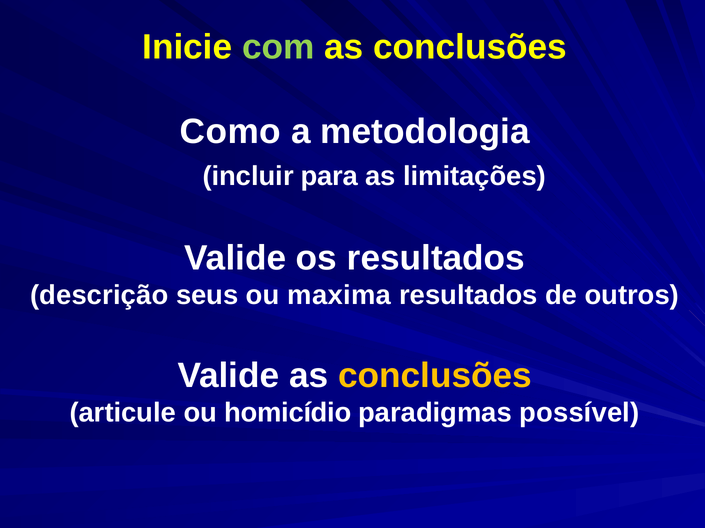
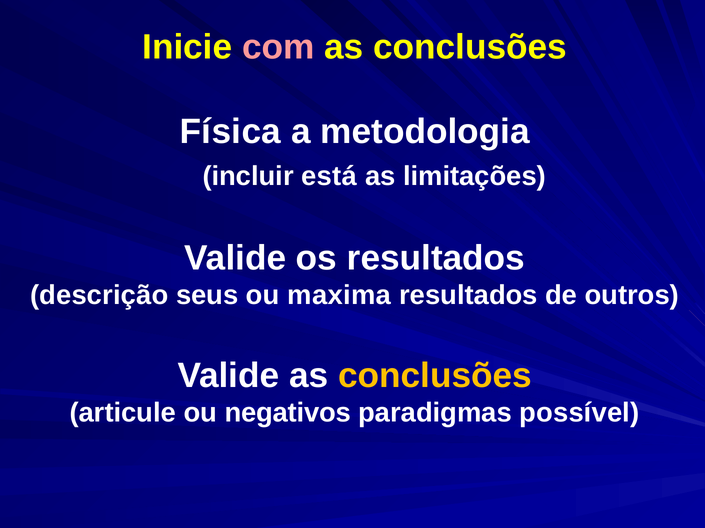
com colour: light green -> pink (278, 47)
Como: Como -> Física (230, 132)
para: para -> está (329, 177)
homicídio: homicídio -> negativos (288, 413)
